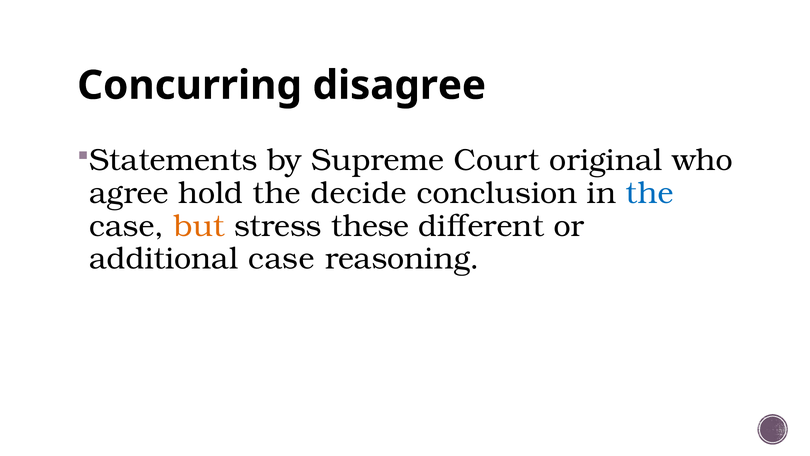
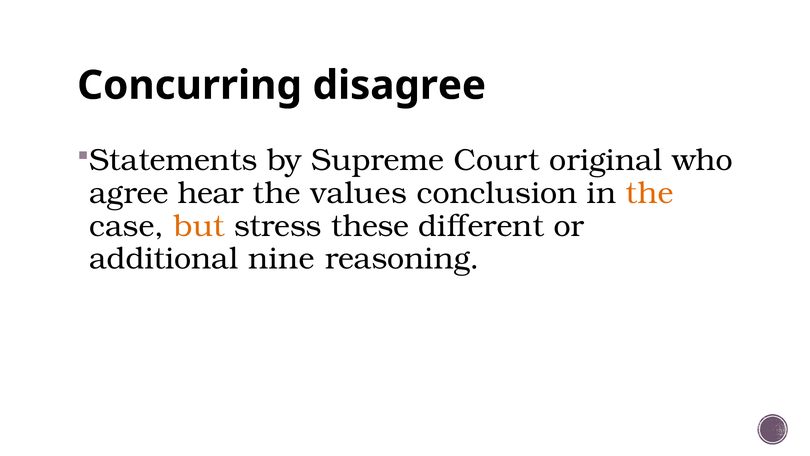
hold: hold -> hear (211, 193)
decide: decide -> values (359, 193)
the colour: blue -> orange (650, 193)
additional case: case -> nine (281, 259)
